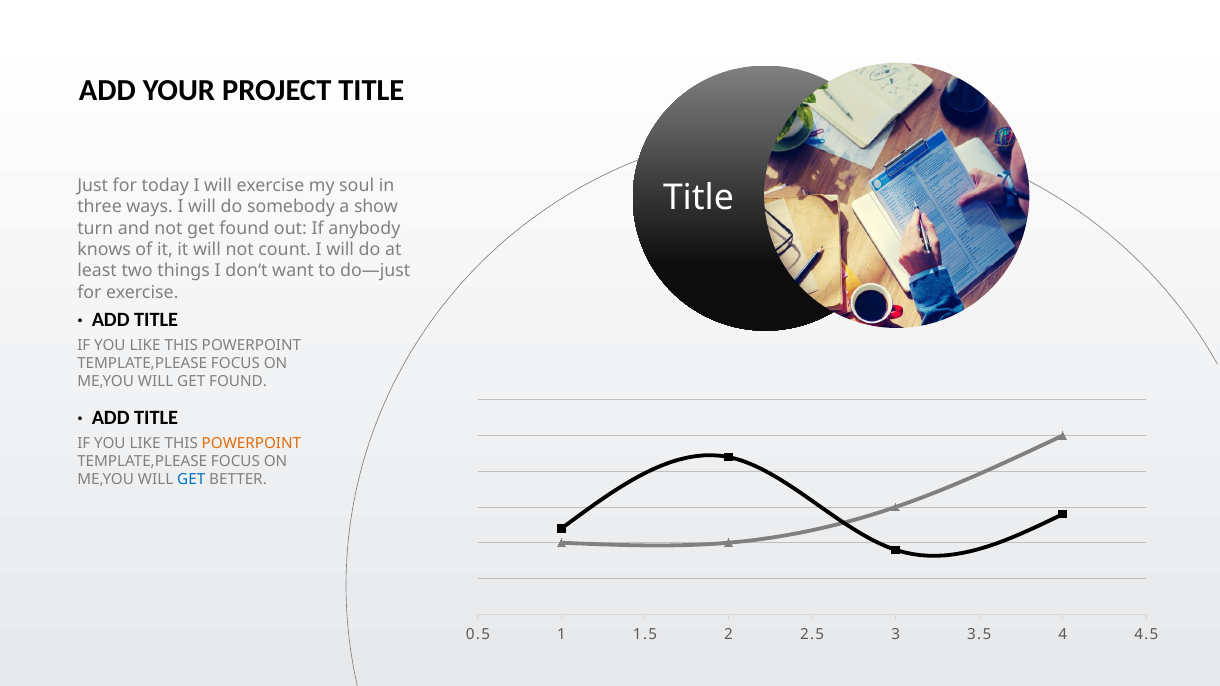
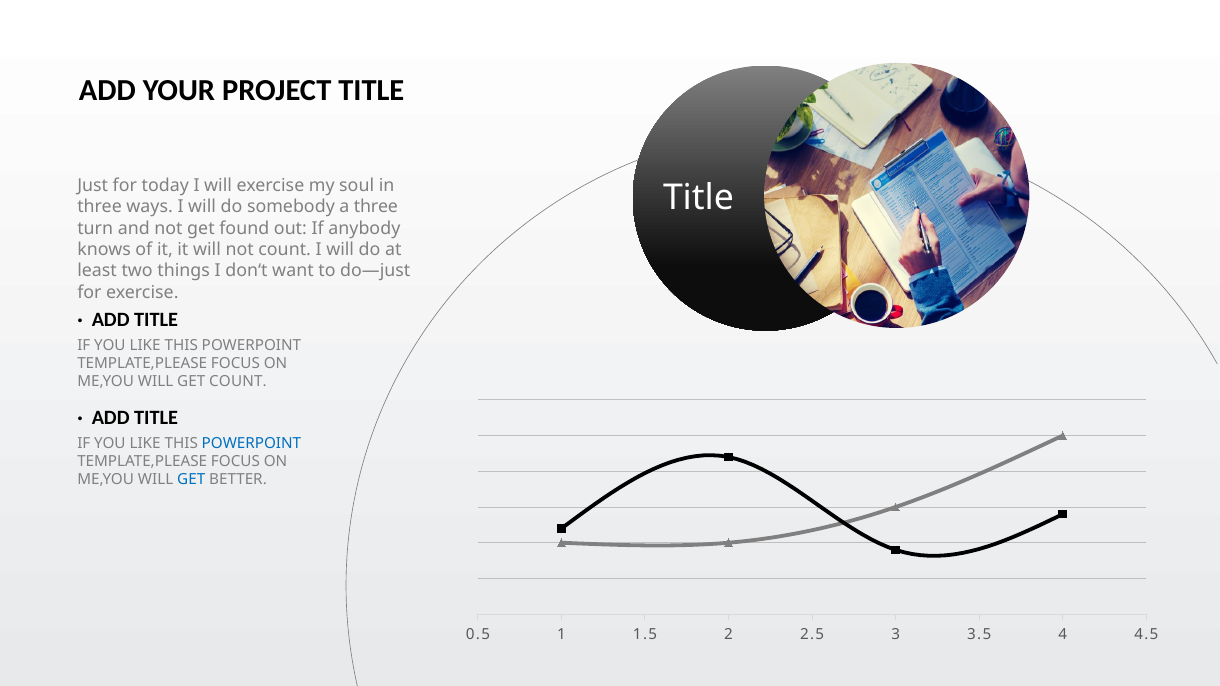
a show: show -> three (376, 207)
WILL GET FOUND: FOUND -> COUNT (238, 382)
POWERPOINT colour: orange -> blue (251, 443)
